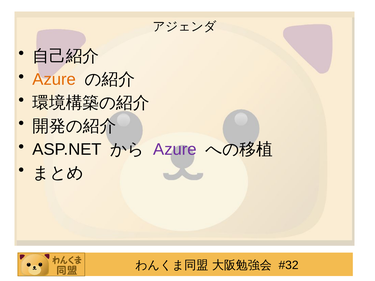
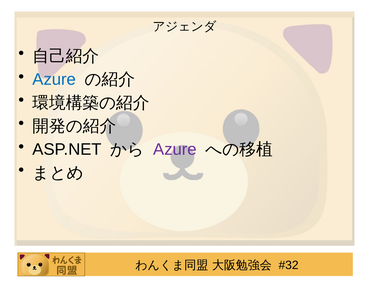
Azure colour: orange -> blue (54, 80)
